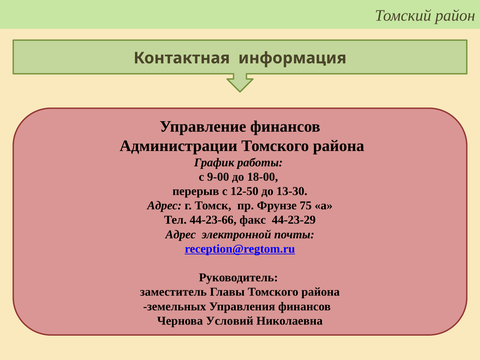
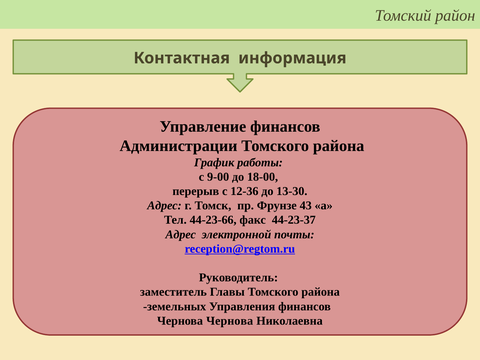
12-50: 12-50 -> 12-36 (244, 191)
75: 75 -> 43 (306, 206)
44-23-29: 44-23-29 -> 44-23-37 (294, 220)
Чернова Условий: Условий -> Чернова (230, 321)
